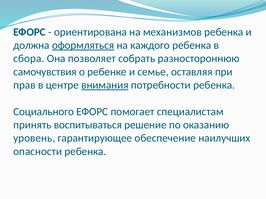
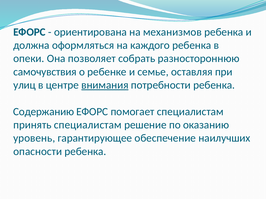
оформляться underline: present -> none (83, 45)
сбора: сбора -> опеки (29, 59)
прав: прав -> улиц (24, 85)
Социального: Социального -> Содержанию (44, 112)
принять воспитываться: воспитываться -> специалистам (88, 125)
